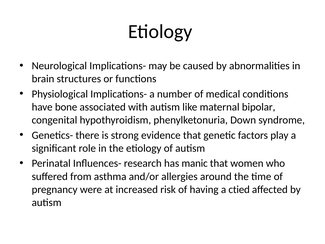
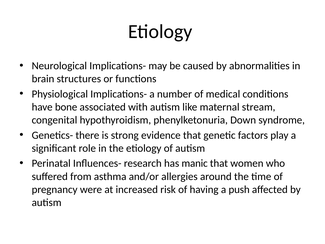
bipolar: bipolar -> stream (259, 107)
ctied: ctied -> push (239, 189)
